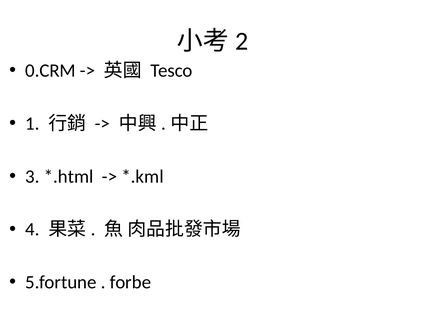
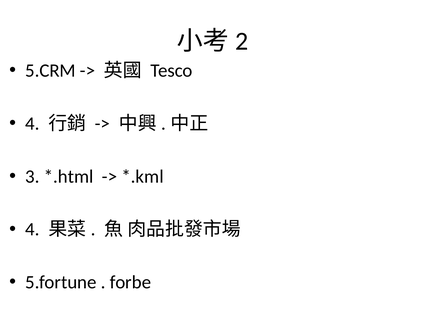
0.CRM: 0.CRM -> 5.CRM (50, 70)
1: 1 -> 4 (32, 123)
